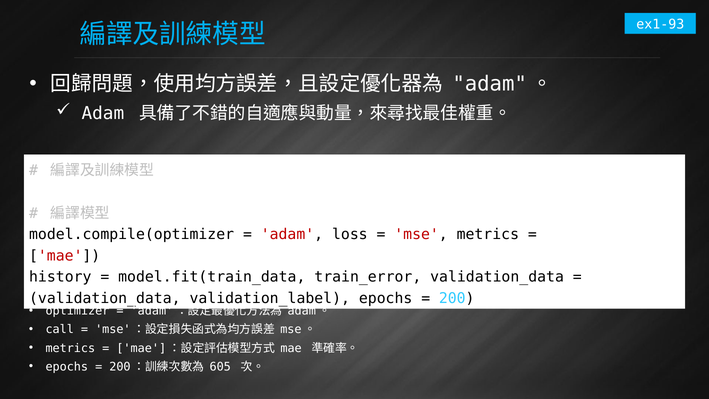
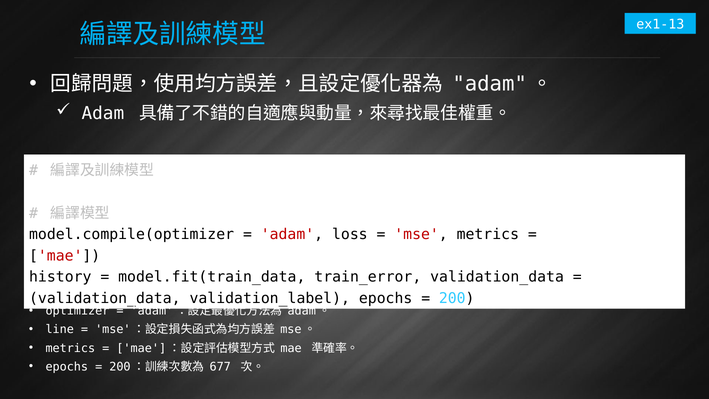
ex1-93: ex1-93 -> ex1-13 (660, 24)
call: call -> line (60, 329)
605: 605 -> 677 (220, 367)
